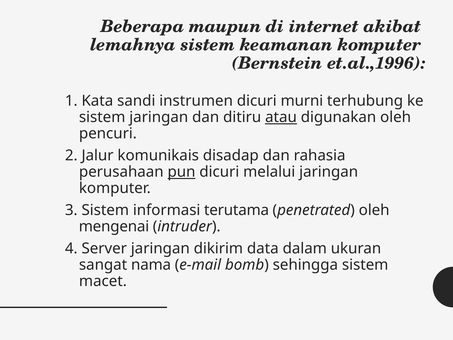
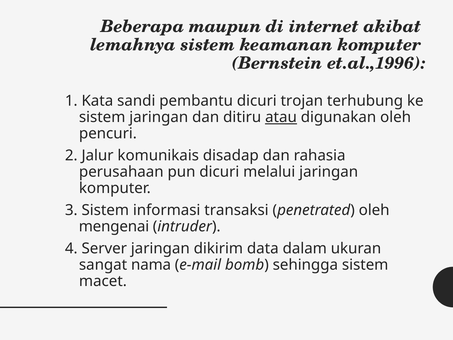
instrumen: instrumen -> pembantu (196, 101)
murni: murni -> trojan (302, 101)
pun underline: present -> none (182, 172)
terutama: terutama -> transaksi (236, 210)
